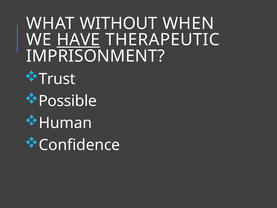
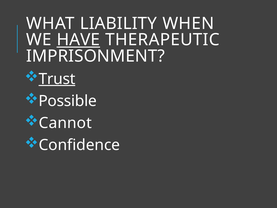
WITHOUT: WITHOUT -> LIABILITY (118, 23)
Trust underline: none -> present (57, 79)
Human: Human -> Cannot (65, 123)
